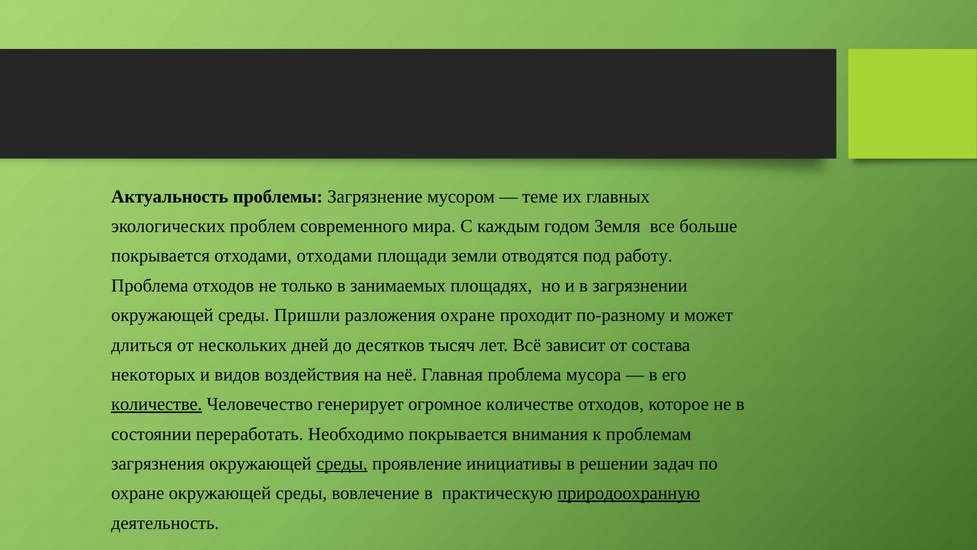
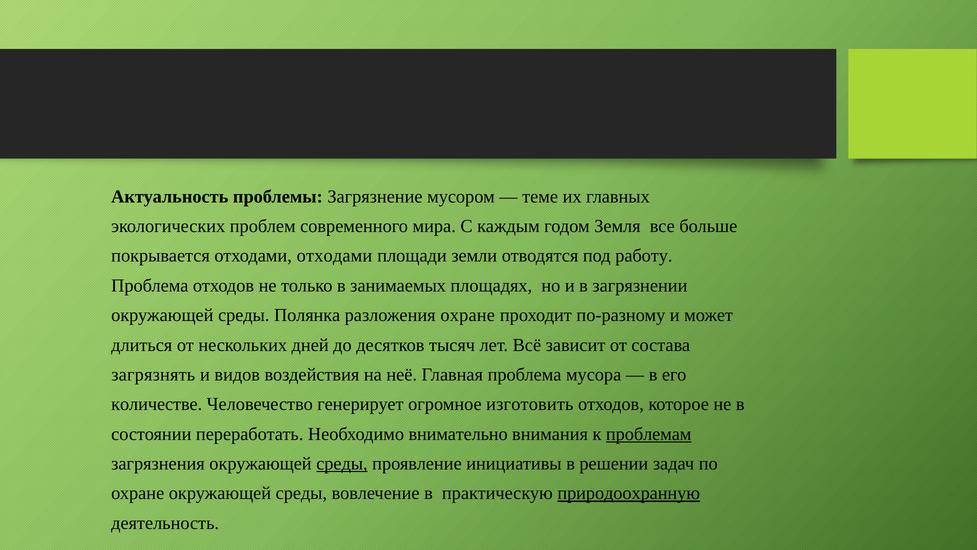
Пришли: Пришли -> Полянка (307, 315)
некоторых: некоторых -> загрязнять (153, 374)
количестве underline: present -> none (157, 404)
огромное количестве: количестве -> изготовить (530, 404)
Необходимо покрывается: покрывается -> внимательно (458, 434)
проблемам underline: none -> present (649, 434)
